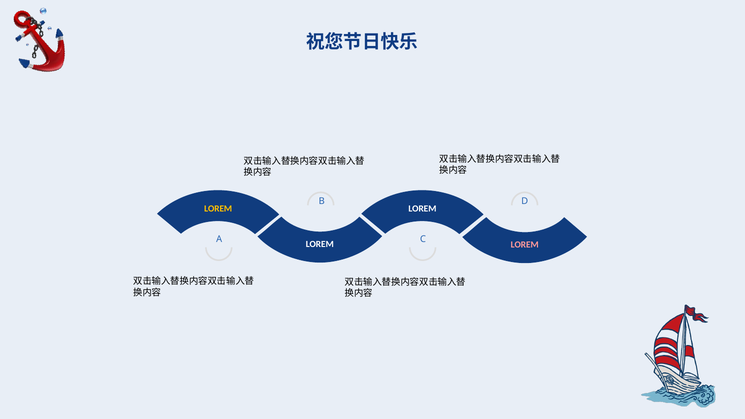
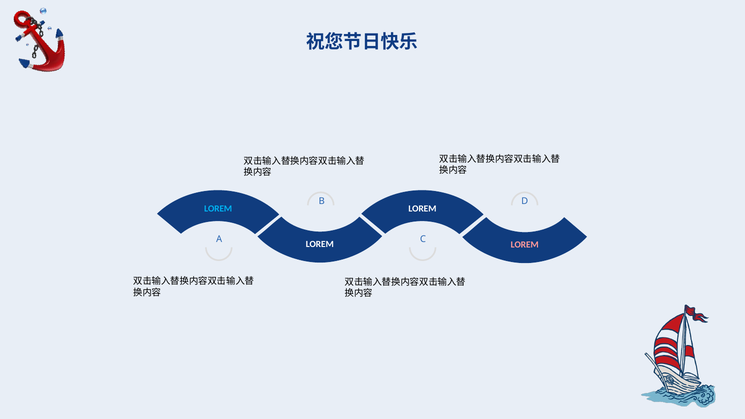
LOREM colour: yellow -> light blue (218, 209)
